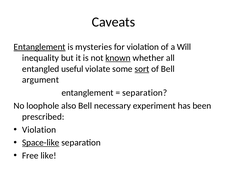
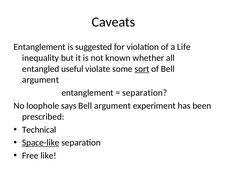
Entanglement underline: present -> none (40, 47)
mysteries: mysteries -> suggested (94, 47)
Will: Will -> Life (184, 47)
known underline: present -> none (118, 58)
also: also -> says (69, 106)
necessary: necessary -> argument (112, 106)
Violation: Violation -> Technical (39, 130)
